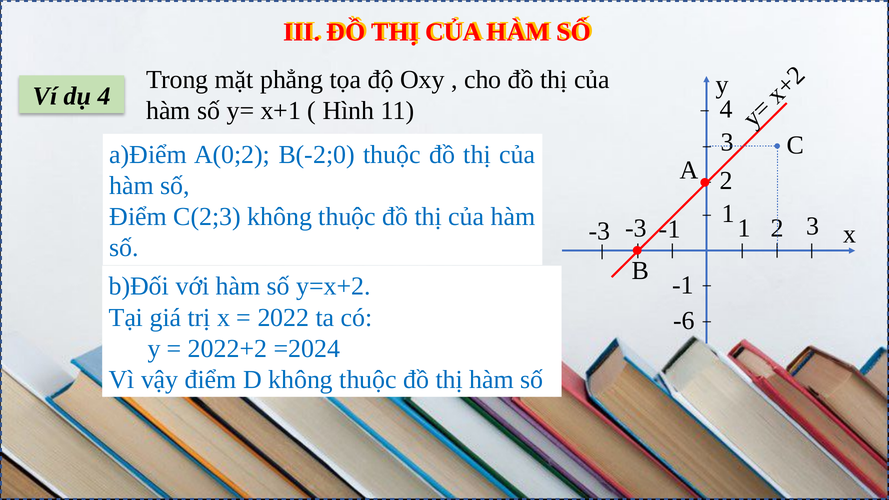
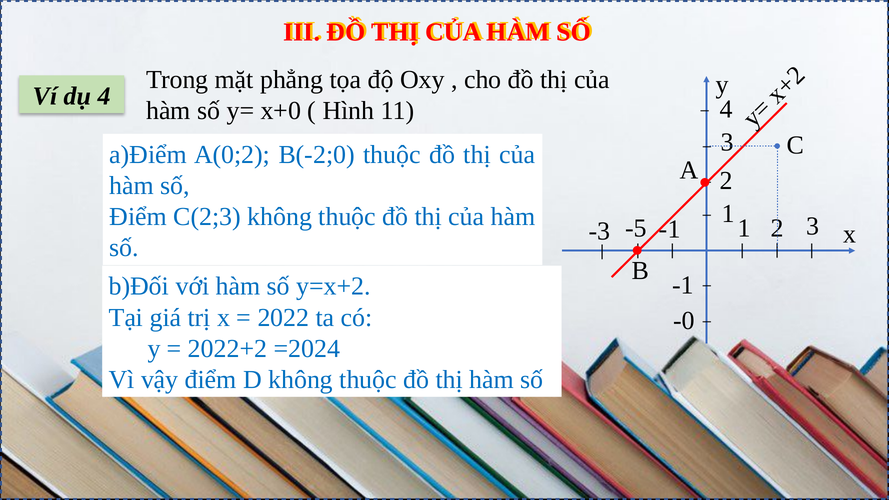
x+1: x+1 -> x+0 (281, 111)
-3: -3 -> -5 (636, 228)
-6: -6 -> -0 (684, 321)
